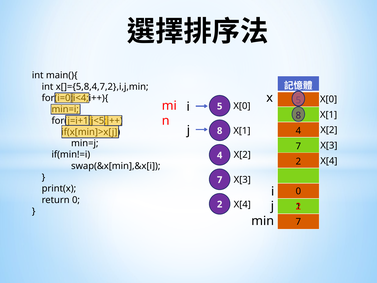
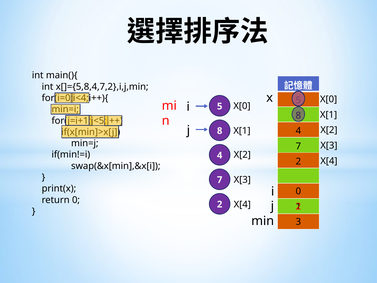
min 7: 7 -> 3 (298, 222)
